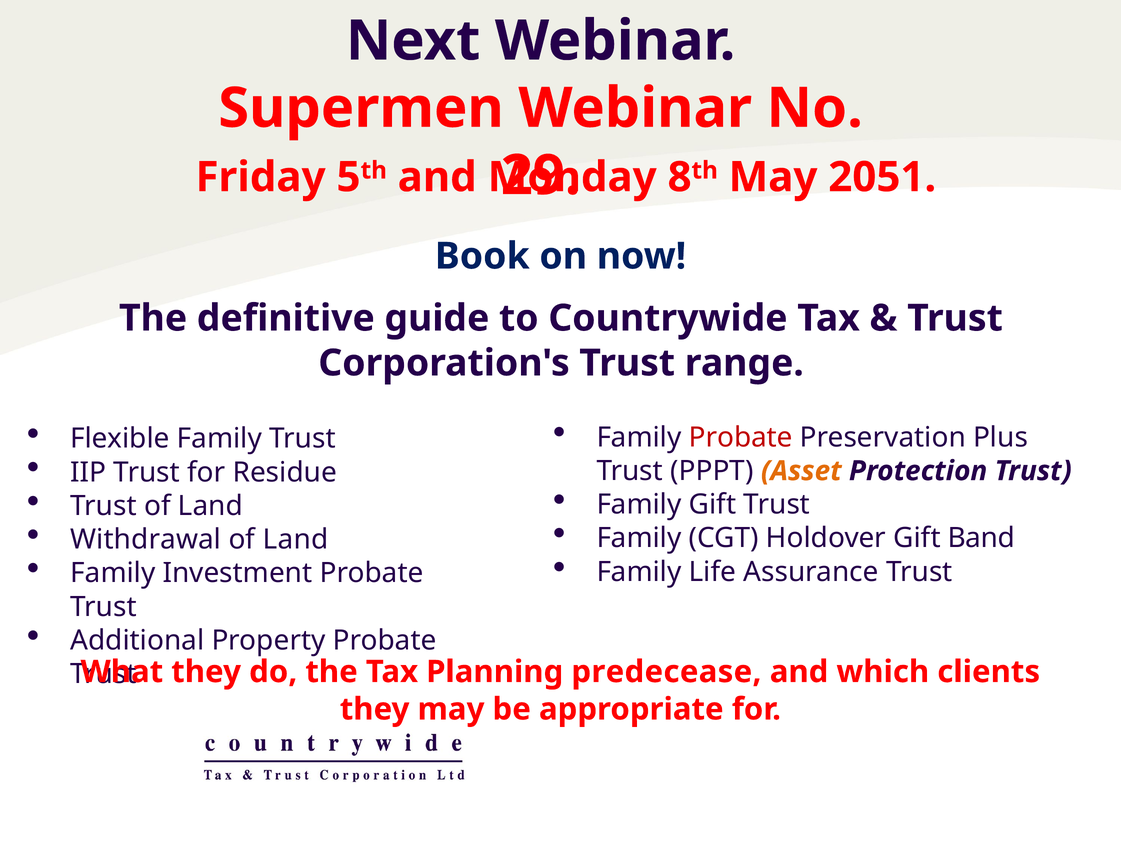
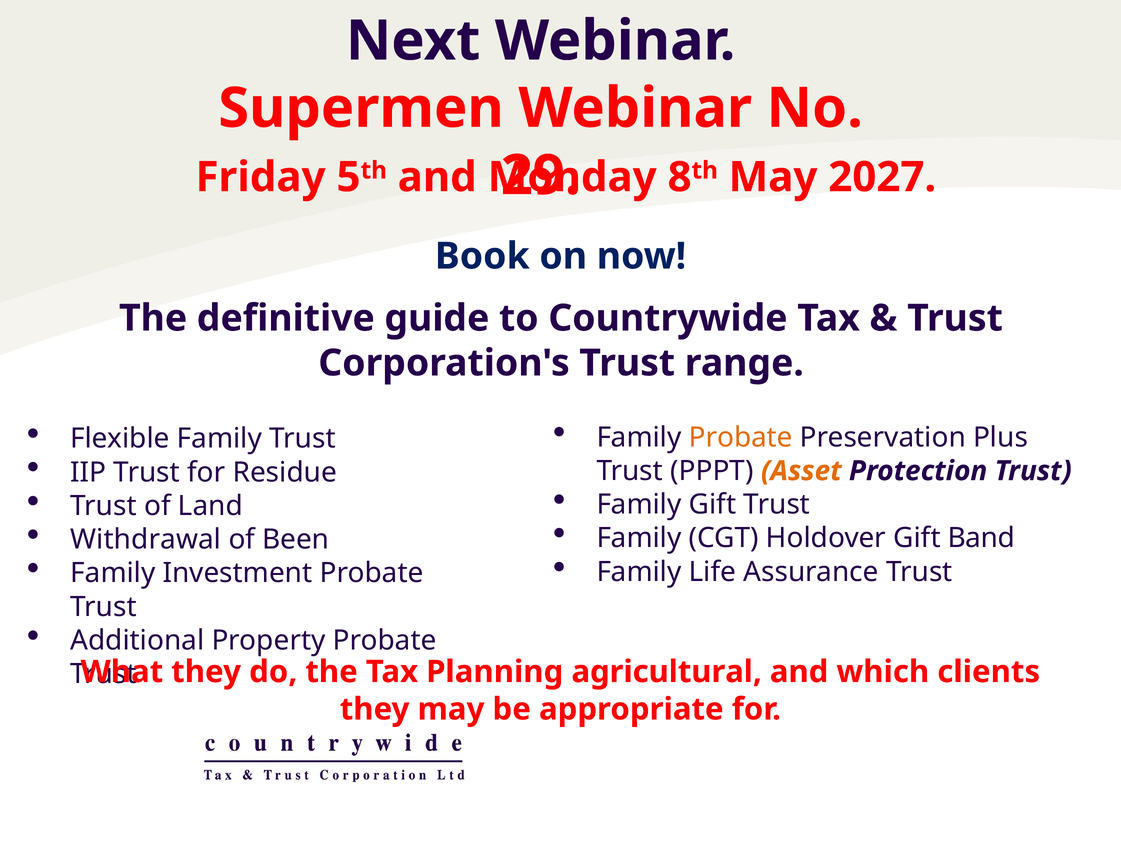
2051: 2051 -> 2027 (882, 177)
Probate colour: red -> orange (741, 437)
Land: Land -> Been (296, 539)
predecease: predecease -> agricultural (667, 672)
